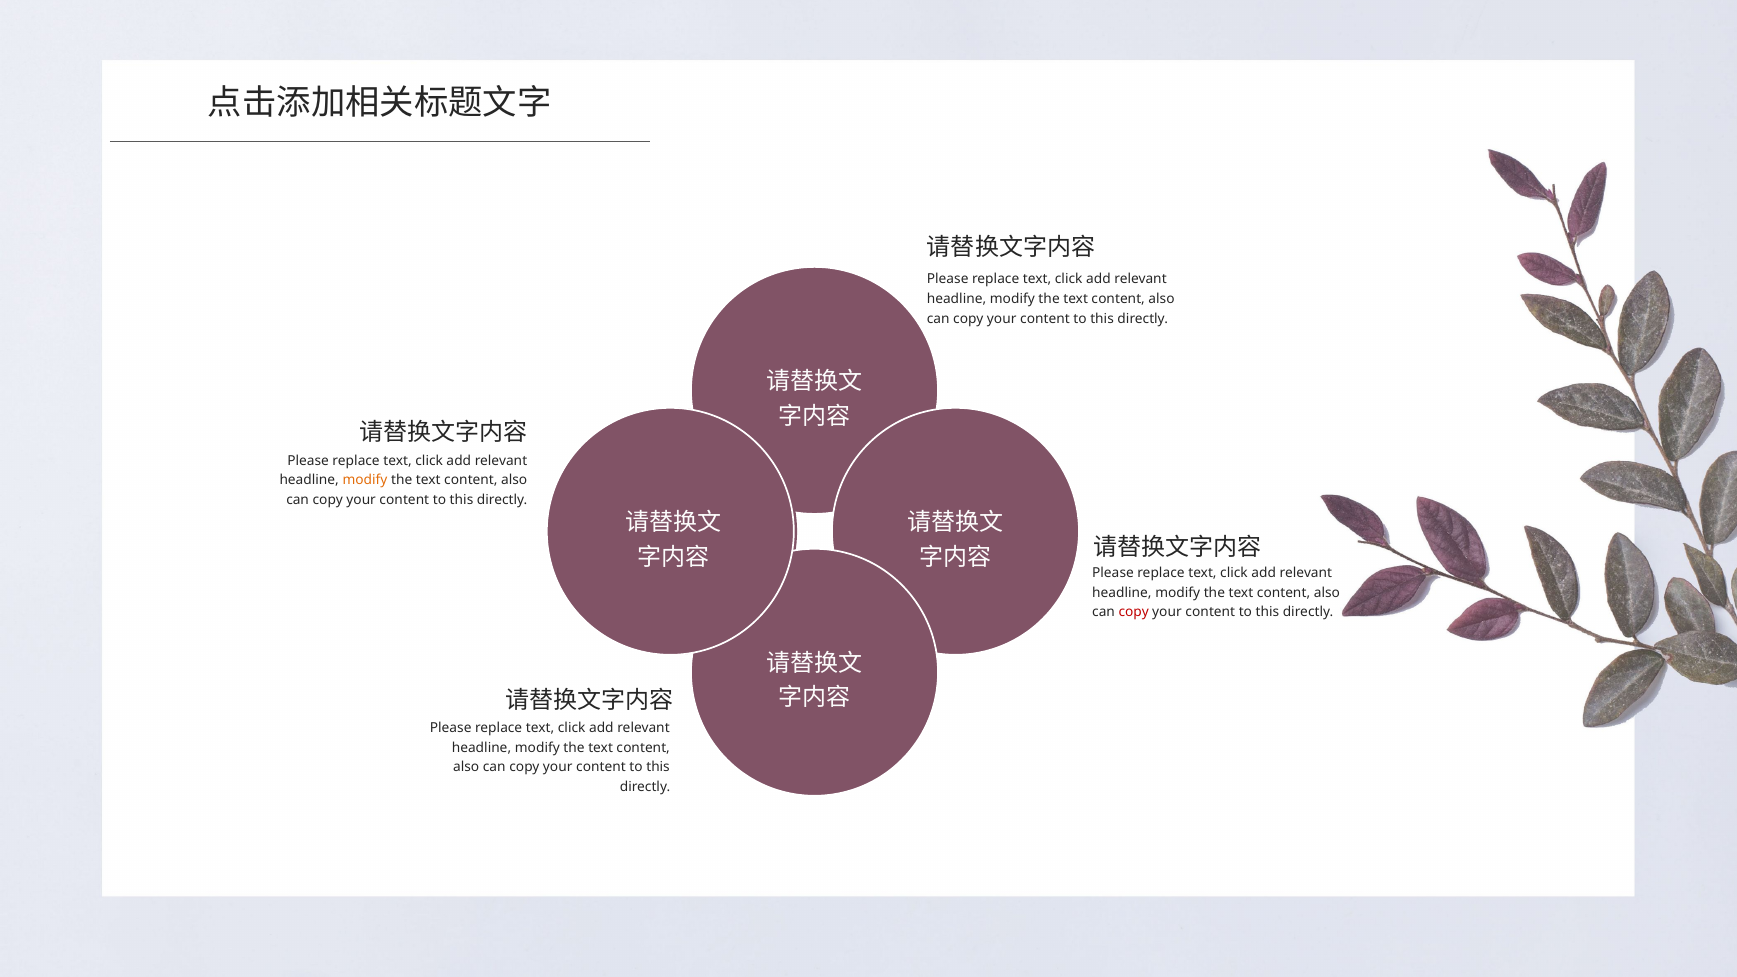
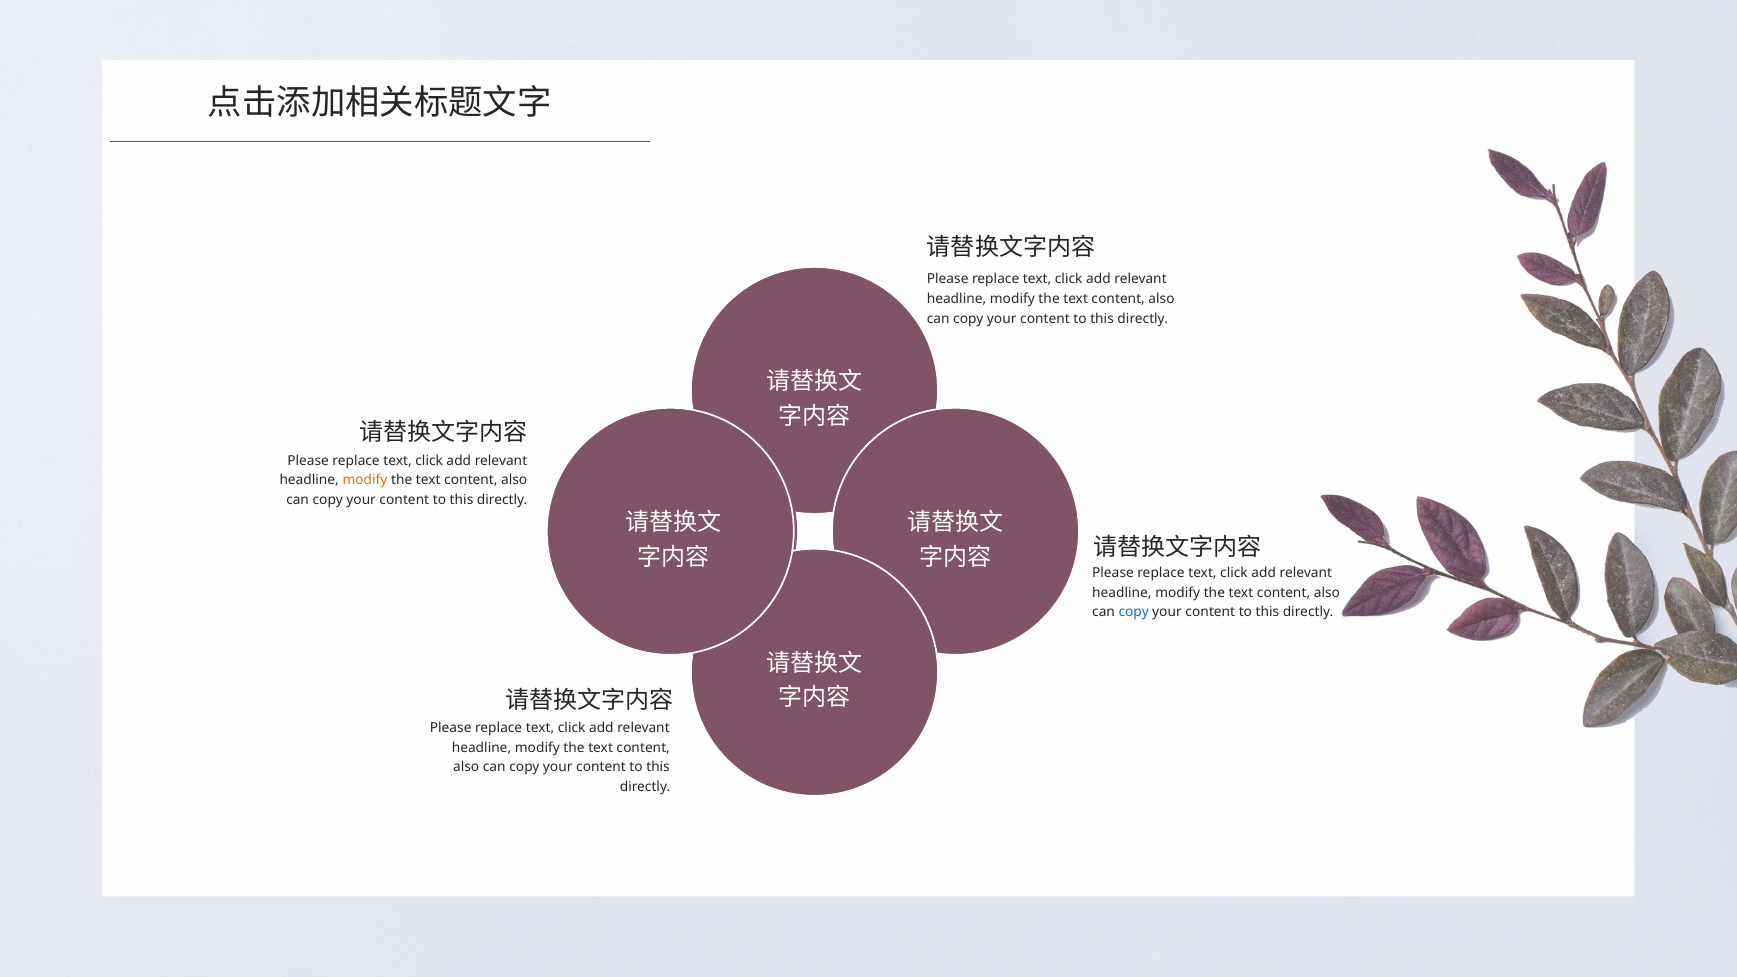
copy colour: red -> blue (1134, 612)
